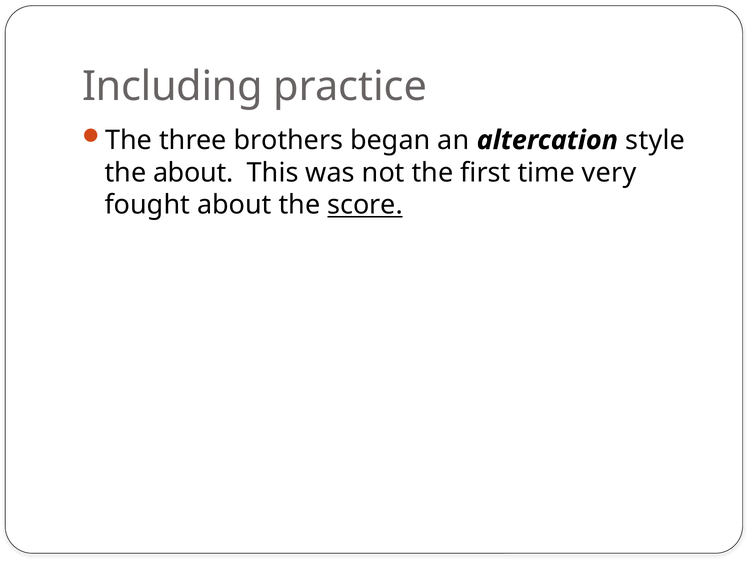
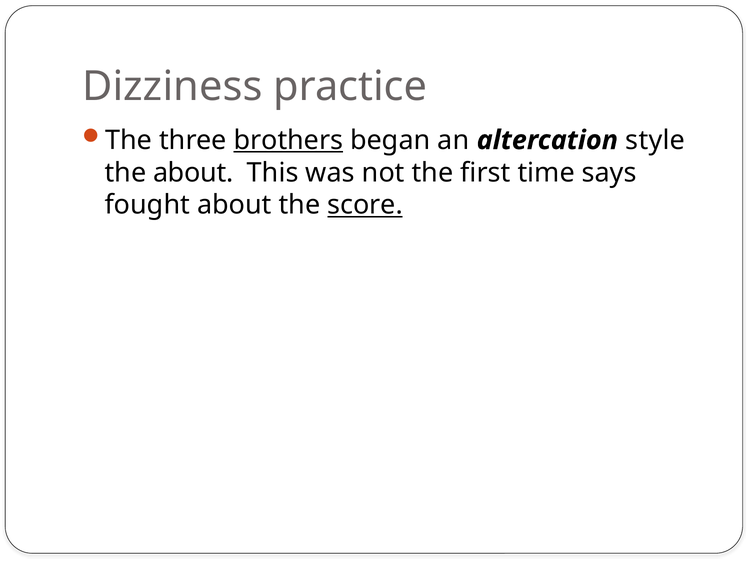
Including: Including -> Dizziness (172, 86)
brothers underline: none -> present (288, 140)
very: very -> says (609, 173)
